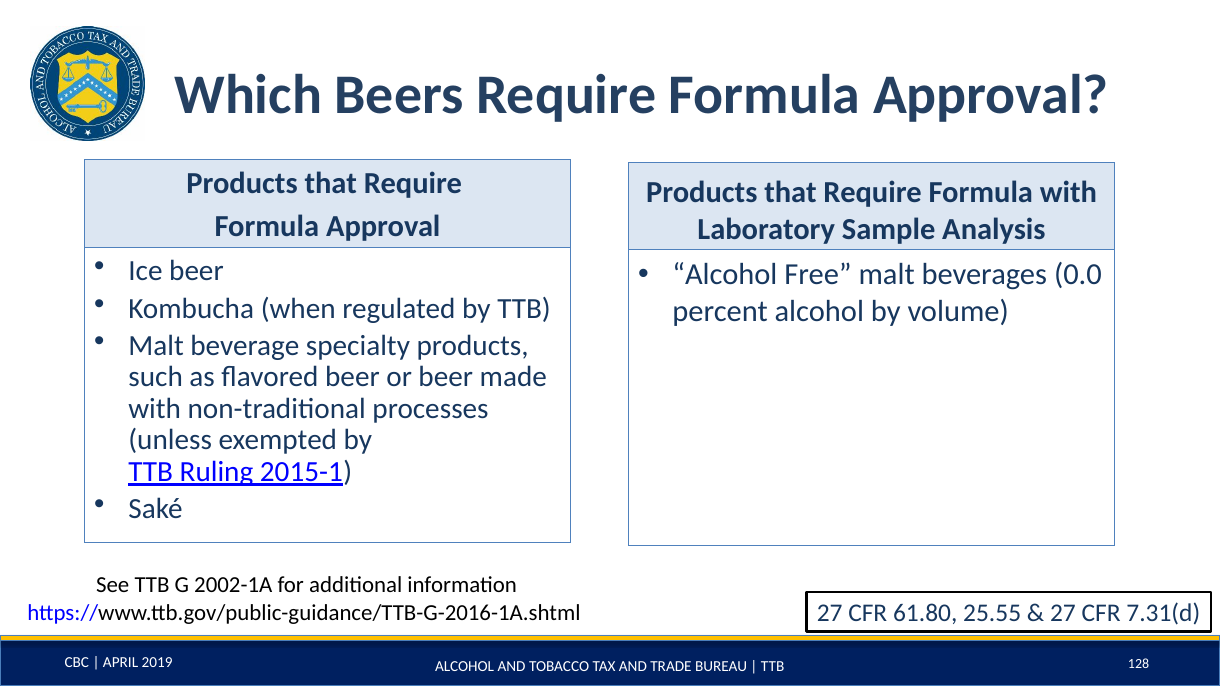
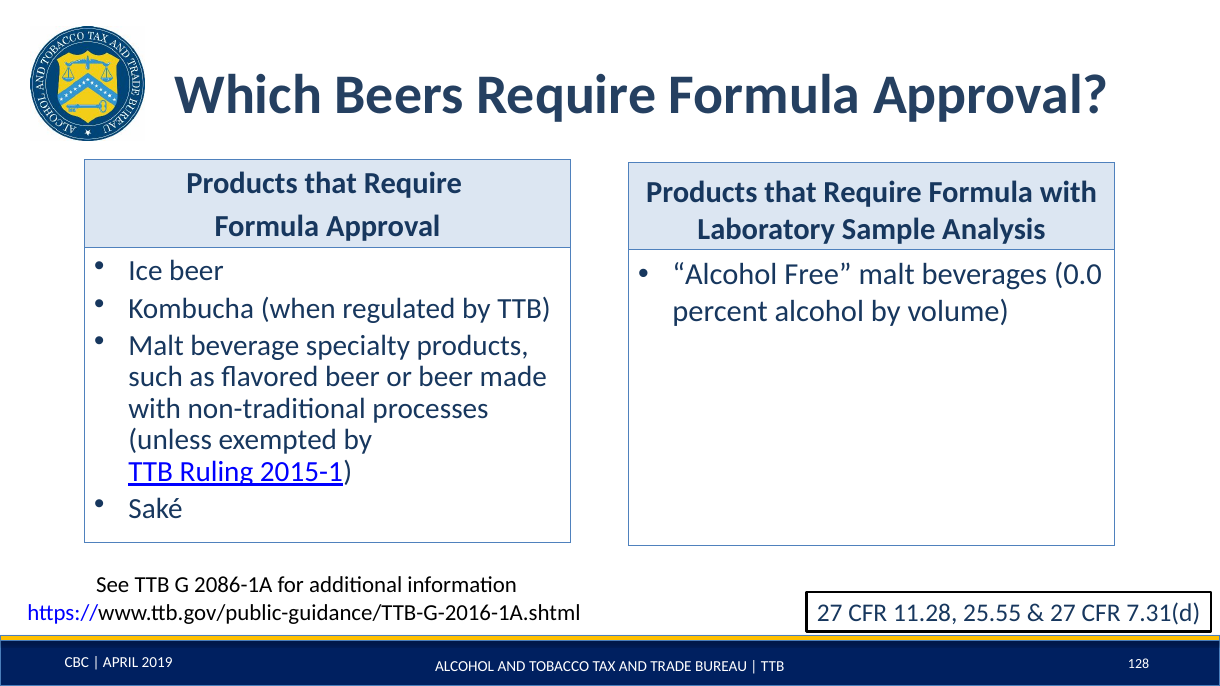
2002-1A: 2002-1A -> 2086-1A (233, 585)
61.80: 61.80 -> 11.28 (925, 614)
